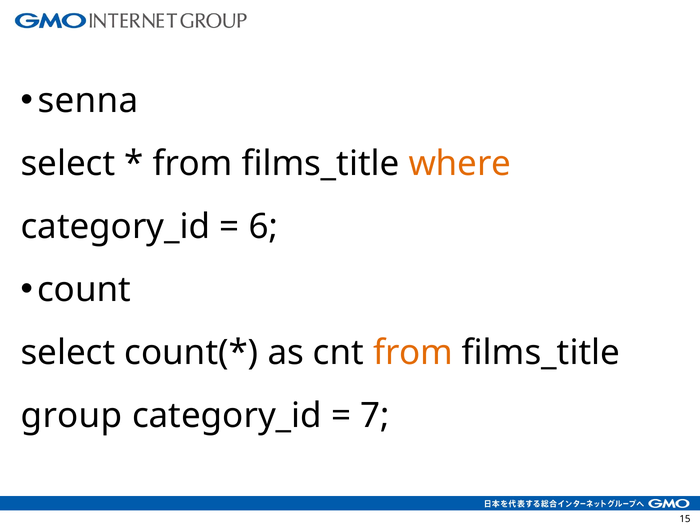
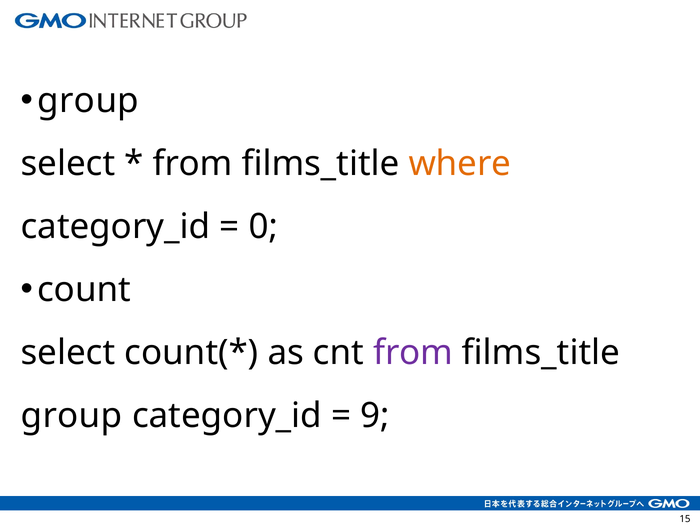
senna: senna -> group (88, 101)
6: 6 -> 0 (263, 227)
from colour: orange -> purple (413, 353)
7: 7 -> 9 (375, 416)
